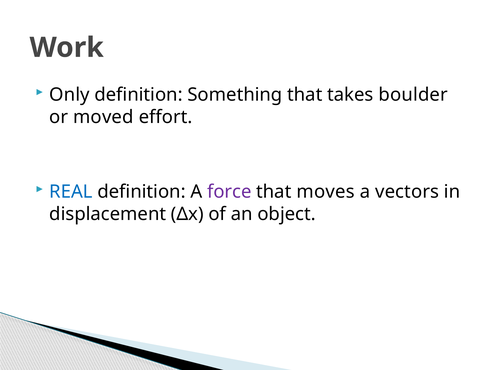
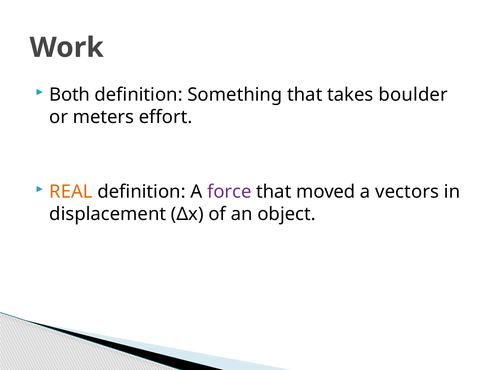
Only: Only -> Both (70, 95)
moved: moved -> meters (104, 117)
REAL colour: blue -> orange (71, 192)
moves: moves -> moved (326, 192)
